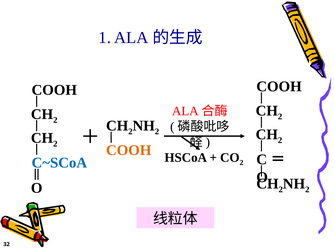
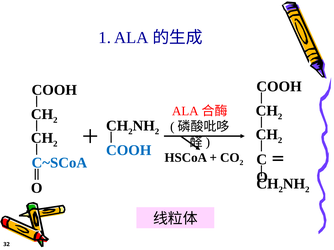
COOH colour: orange -> blue (129, 150)
